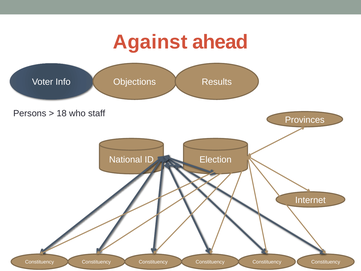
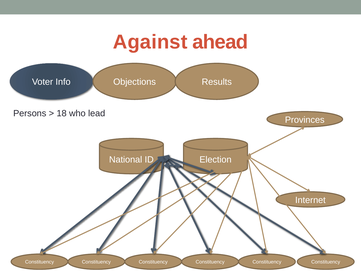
staff: staff -> lead (97, 113)
